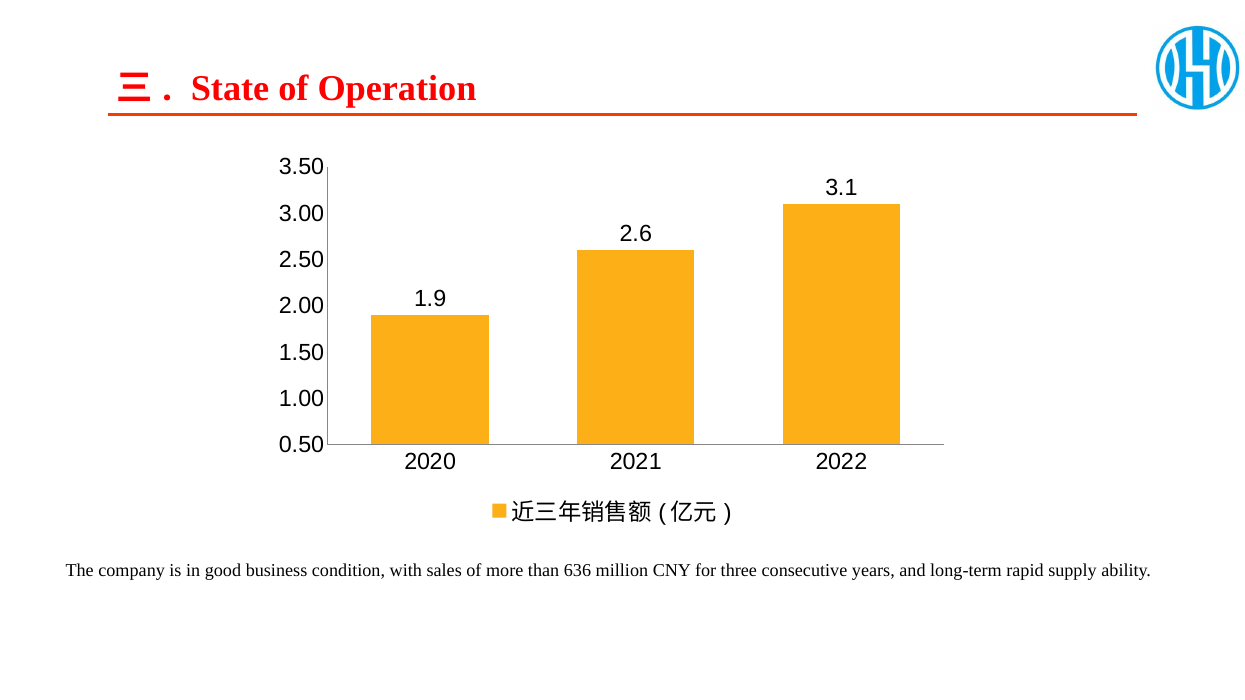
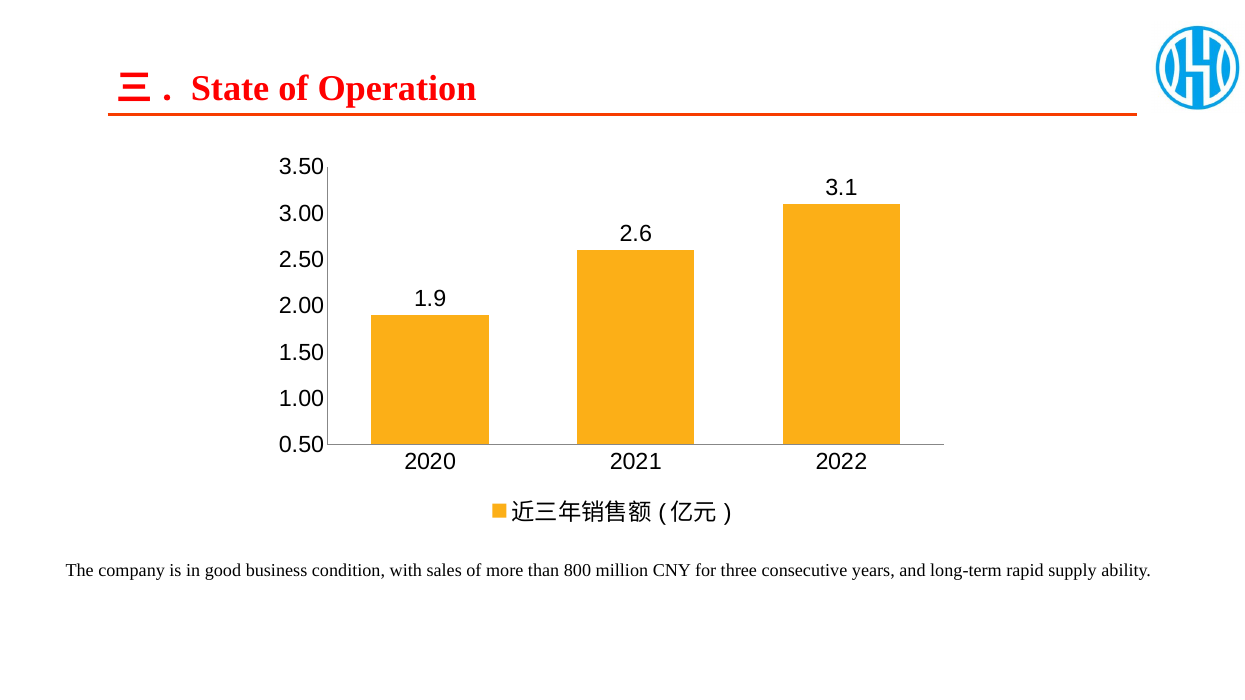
636: 636 -> 800 (577, 571)
